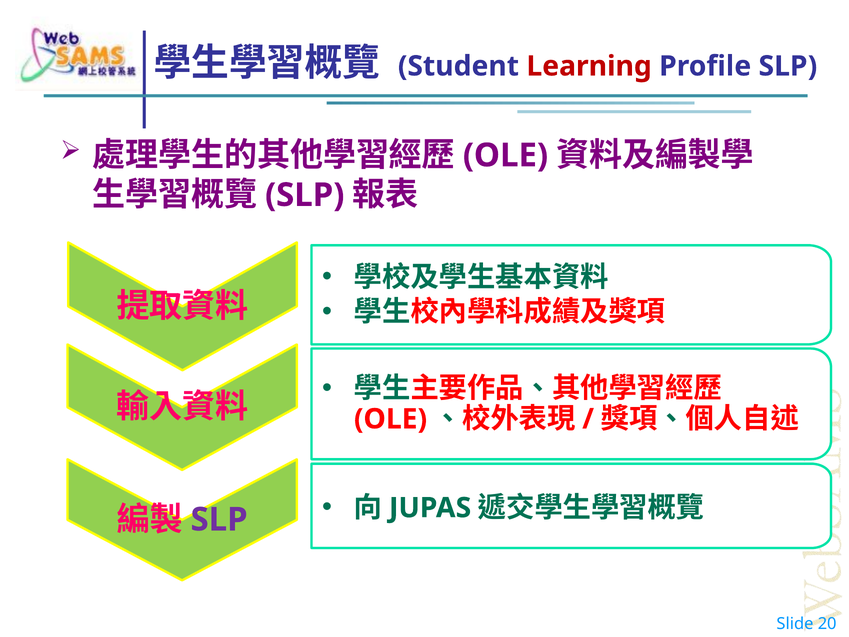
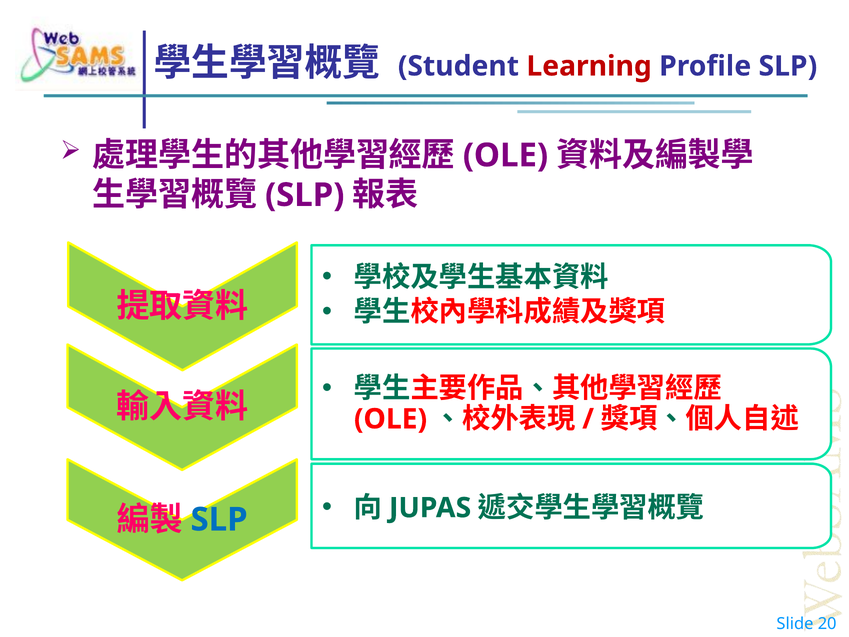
SLP colour: purple -> blue (219, 519)
